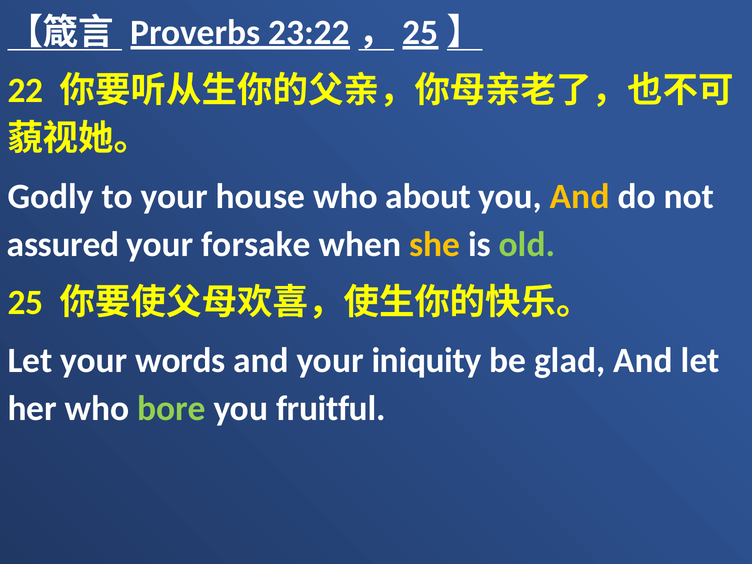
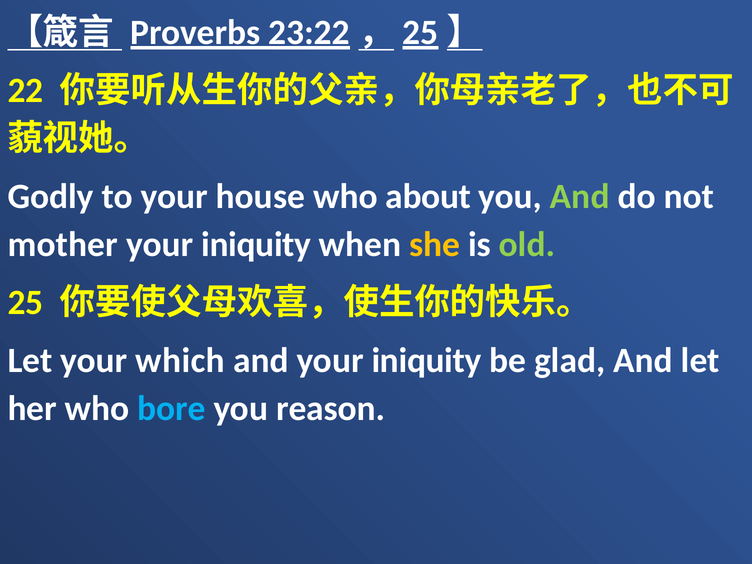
And colour: yellow -> light green (580, 197)
assured: assured -> mother (63, 244)
forsake: forsake -> iniquity (256, 244)
words: words -> which (180, 361)
bore colour: light green -> light blue (172, 408)
fruitful: fruitful -> reason (331, 408)
